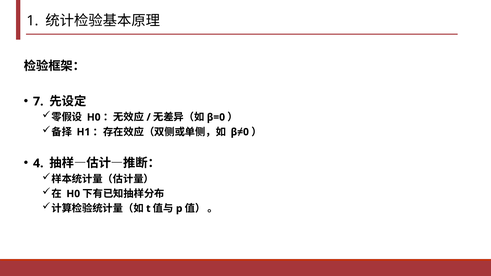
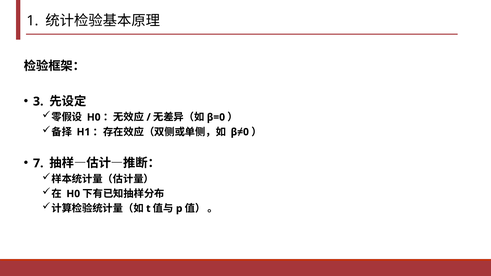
7: 7 -> 3 (38, 102)
4: 4 -> 7 (38, 163)
